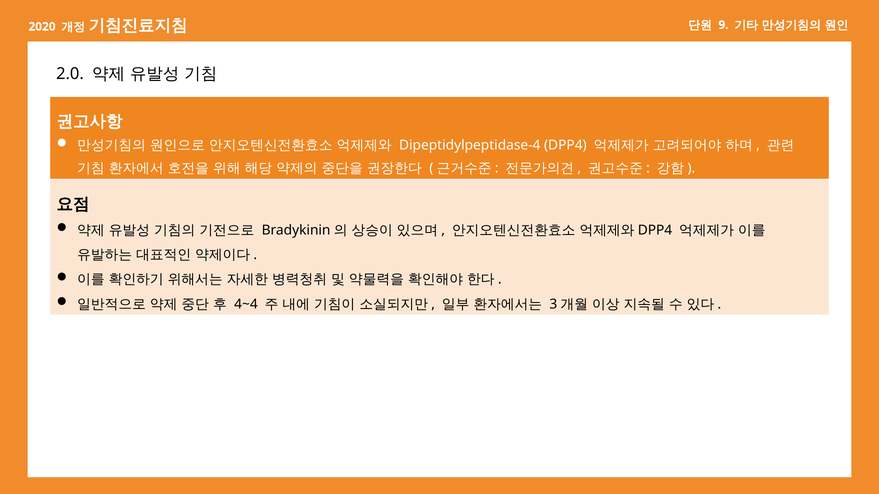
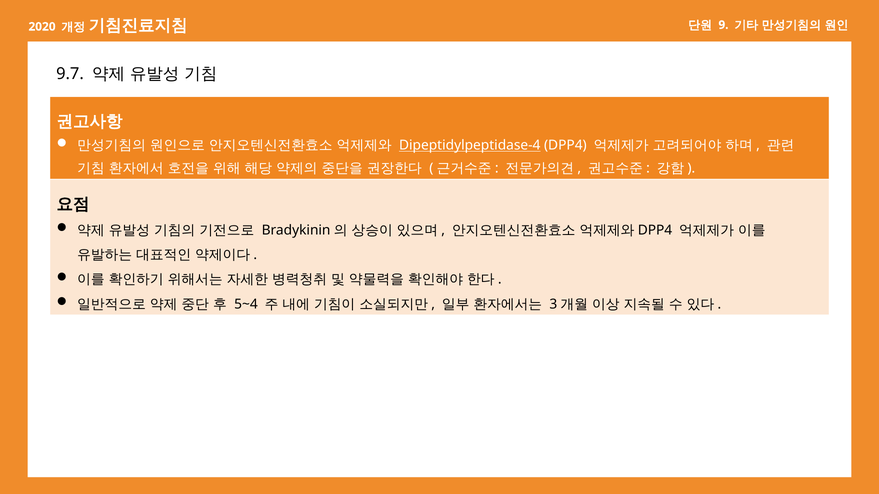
2.0: 2.0 -> 9.7 (70, 74)
Dipeptidylpeptidase-4 underline: none -> present (470, 146)
4~4: 4~4 -> 5~4 (246, 304)
